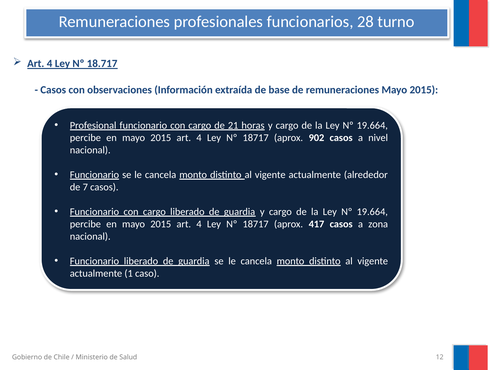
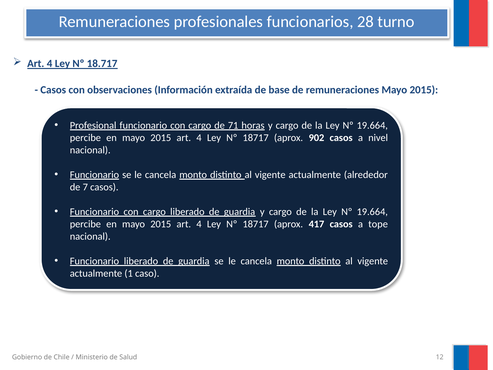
21: 21 -> 71 (233, 125)
zona: zona -> tope (378, 224)
